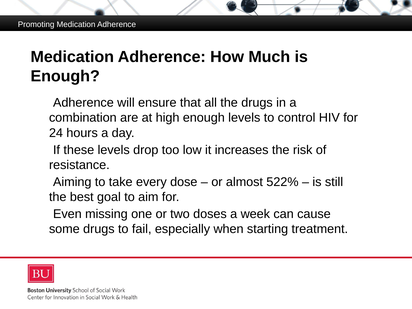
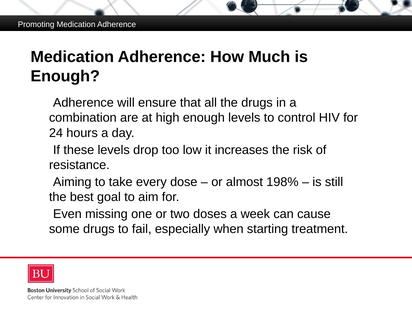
522%: 522% -> 198% (282, 182)
